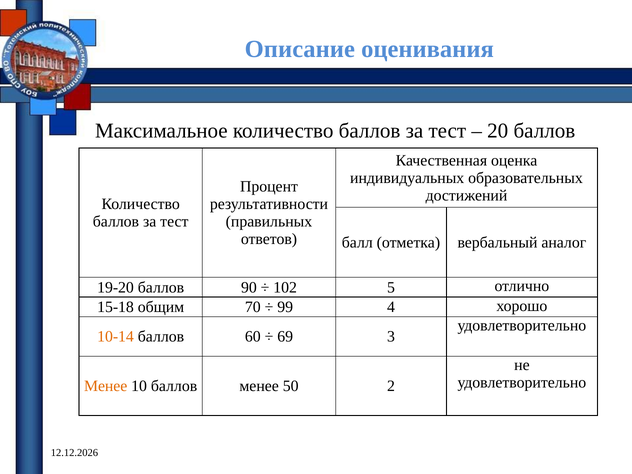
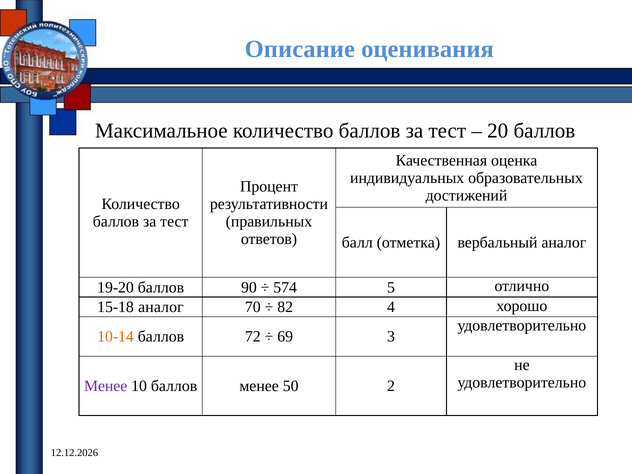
102: 102 -> 574 (285, 287)
15-18 общим: общим -> аналог (161, 307)
99: 99 -> 82 (285, 307)
60: 60 -> 72 (253, 337)
Менее colour: orange -> purple (106, 386)
